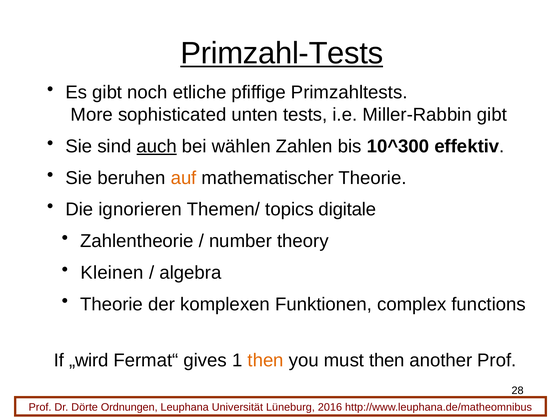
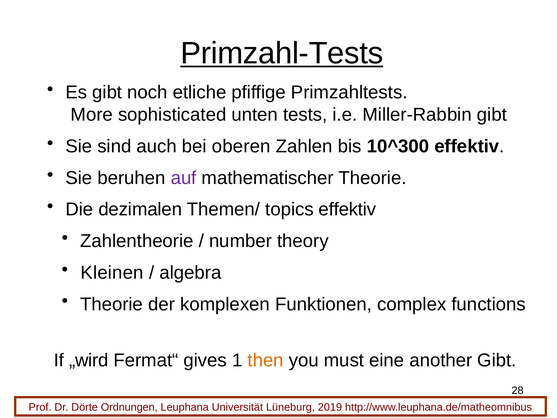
auch underline: present -> none (157, 146)
wählen: wählen -> oberen (241, 146)
auf colour: orange -> purple (184, 178)
ignorieren: ignorieren -> dezimalen (140, 209)
topics digitale: digitale -> effektiv (347, 209)
must then: then -> eine (387, 360)
another Prof: Prof -> Gibt (497, 360)
2016: 2016 -> 2019 (330, 407)
